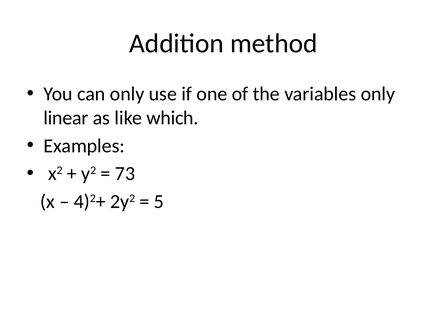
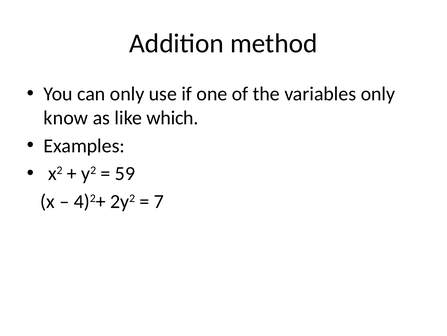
linear: linear -> know (66, 118)
73: 73 -> 59 (125, 173)
5: 5 -> 7 (159, 201)
